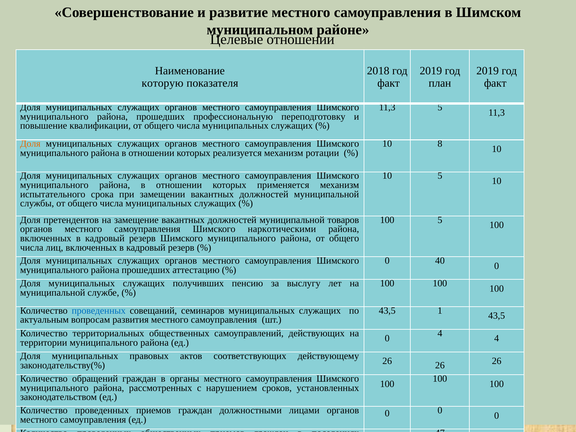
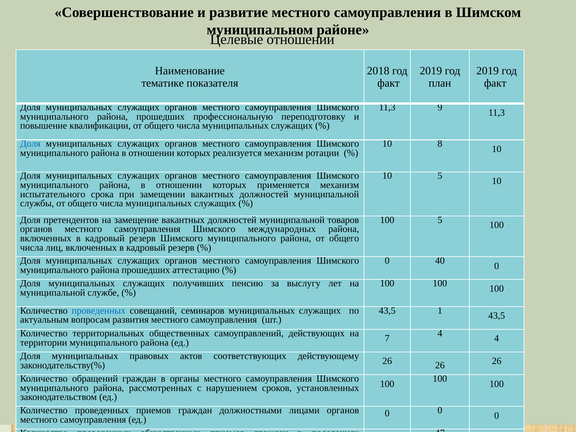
которую: которую -> тематике (163, 83)
11,3 5: 5 -> 9 (440, 107)
Доля colour: orange -> blue (30, 144)
наркотическими: наркотическими -> международных (282, 229)
района ед 0: 0 -> 7 (387, 338)
